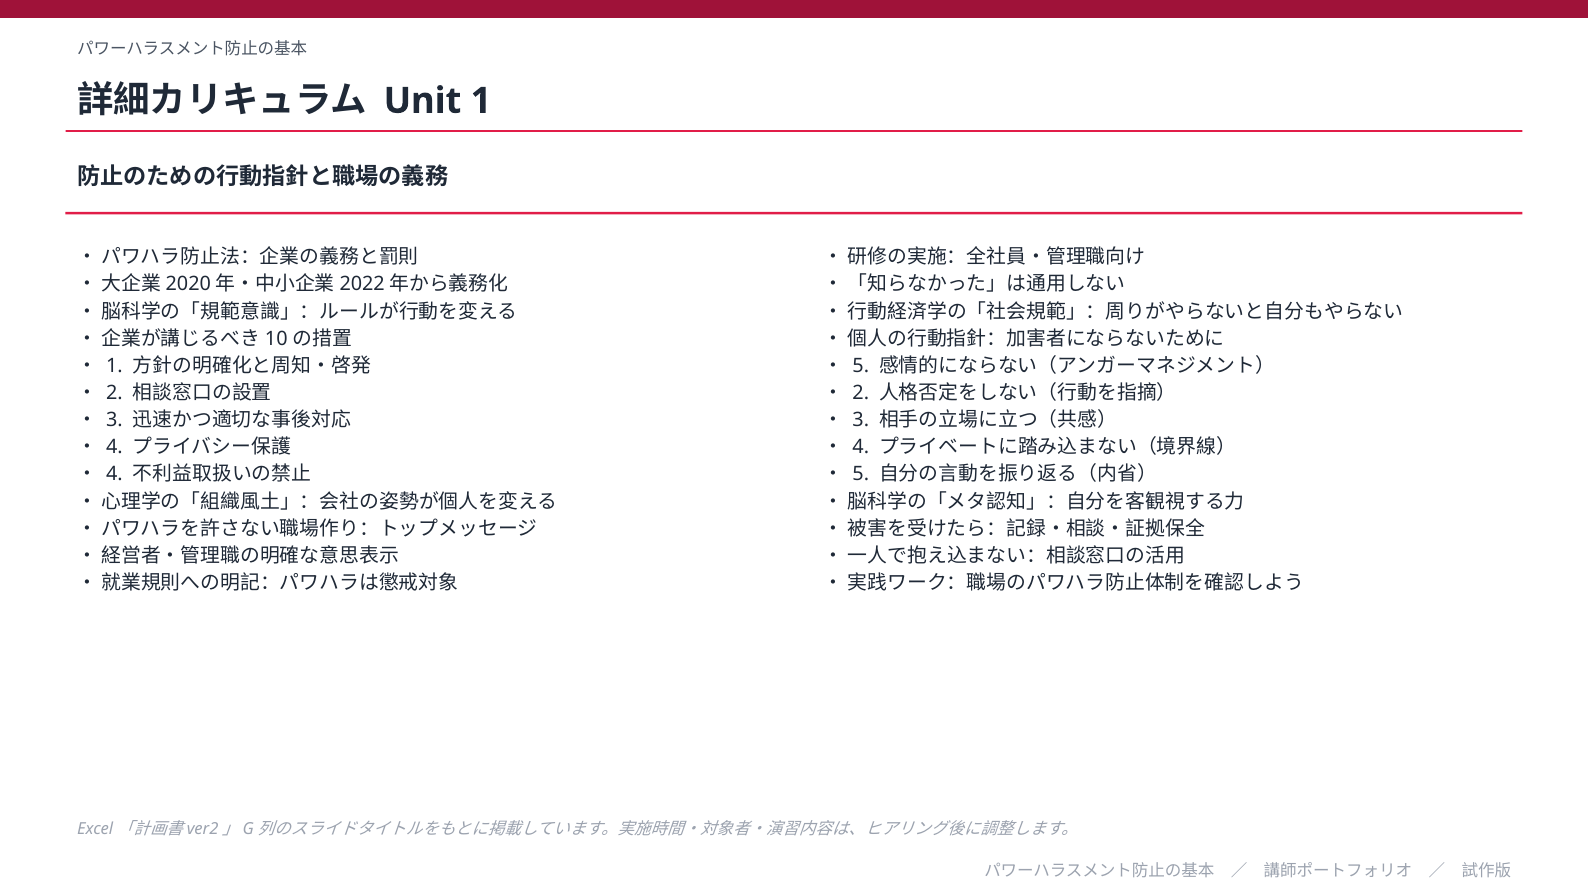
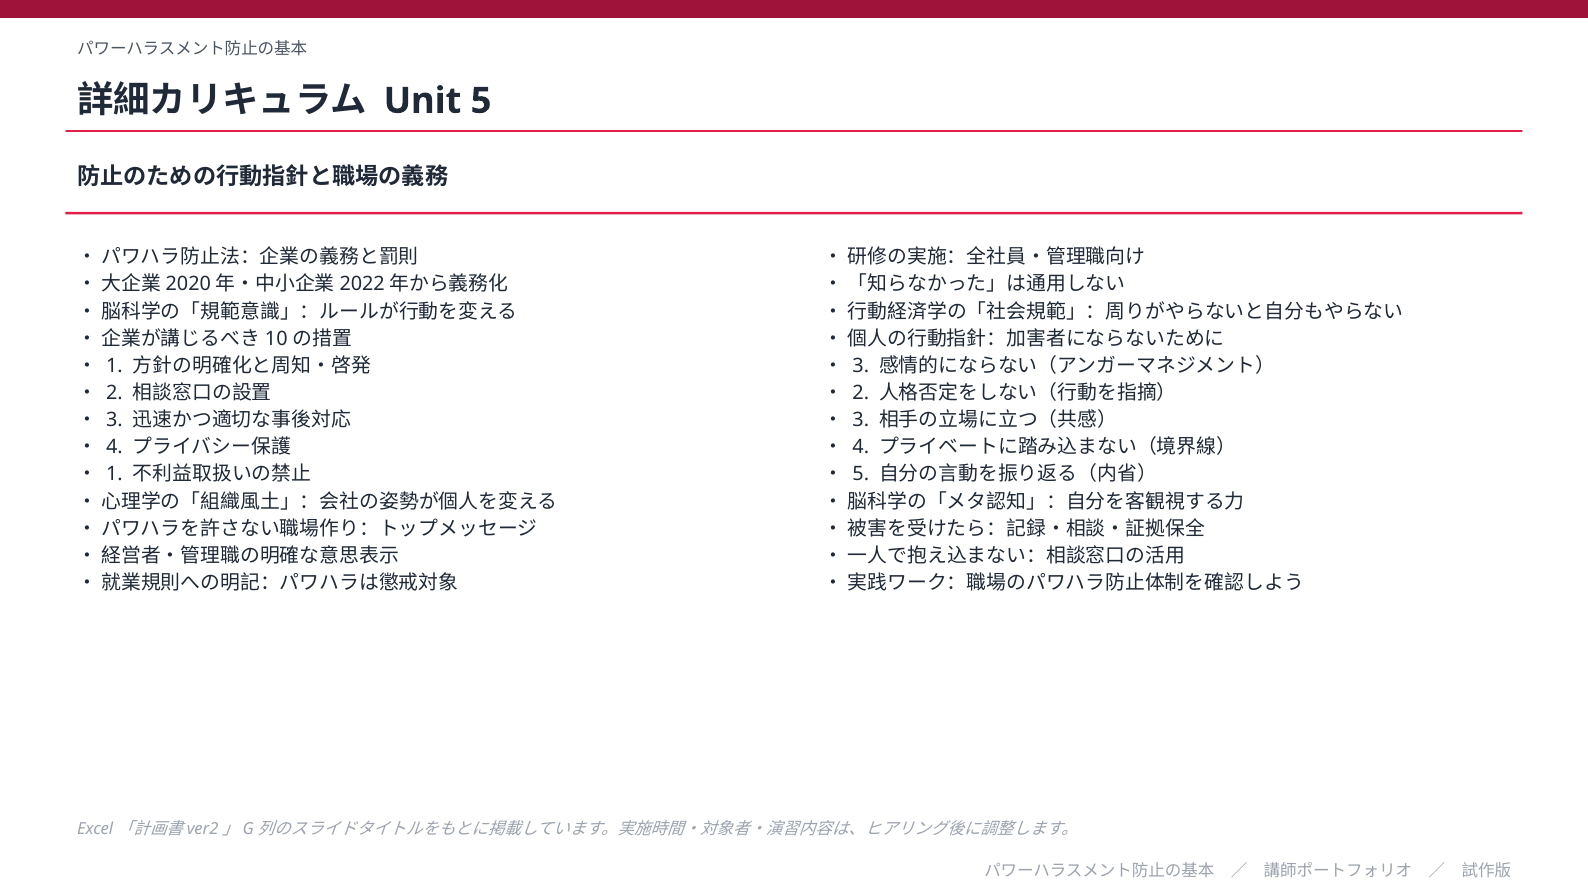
Unit 1: 1 -> 5 (481, 101)
5: 5 -> 3 (861, 366)
4: 4 -> 1 (114, 475)
